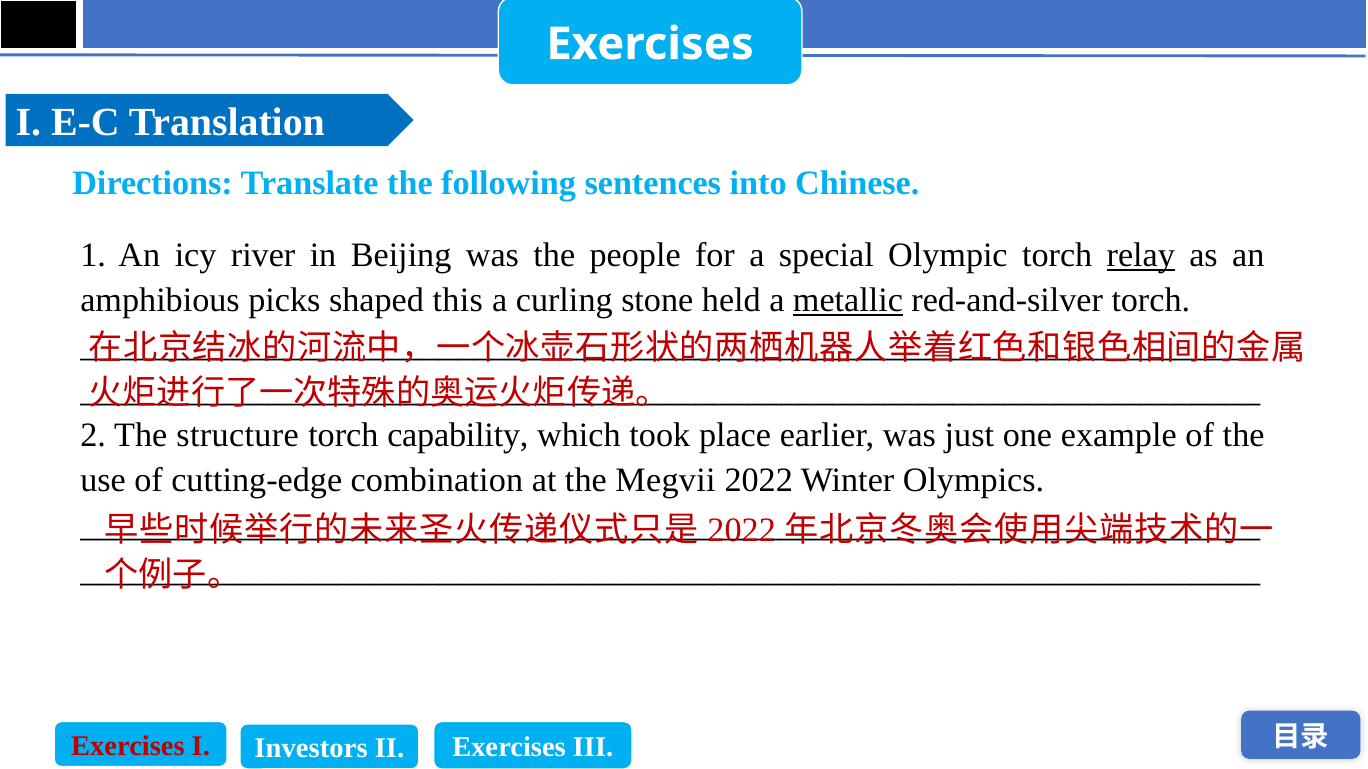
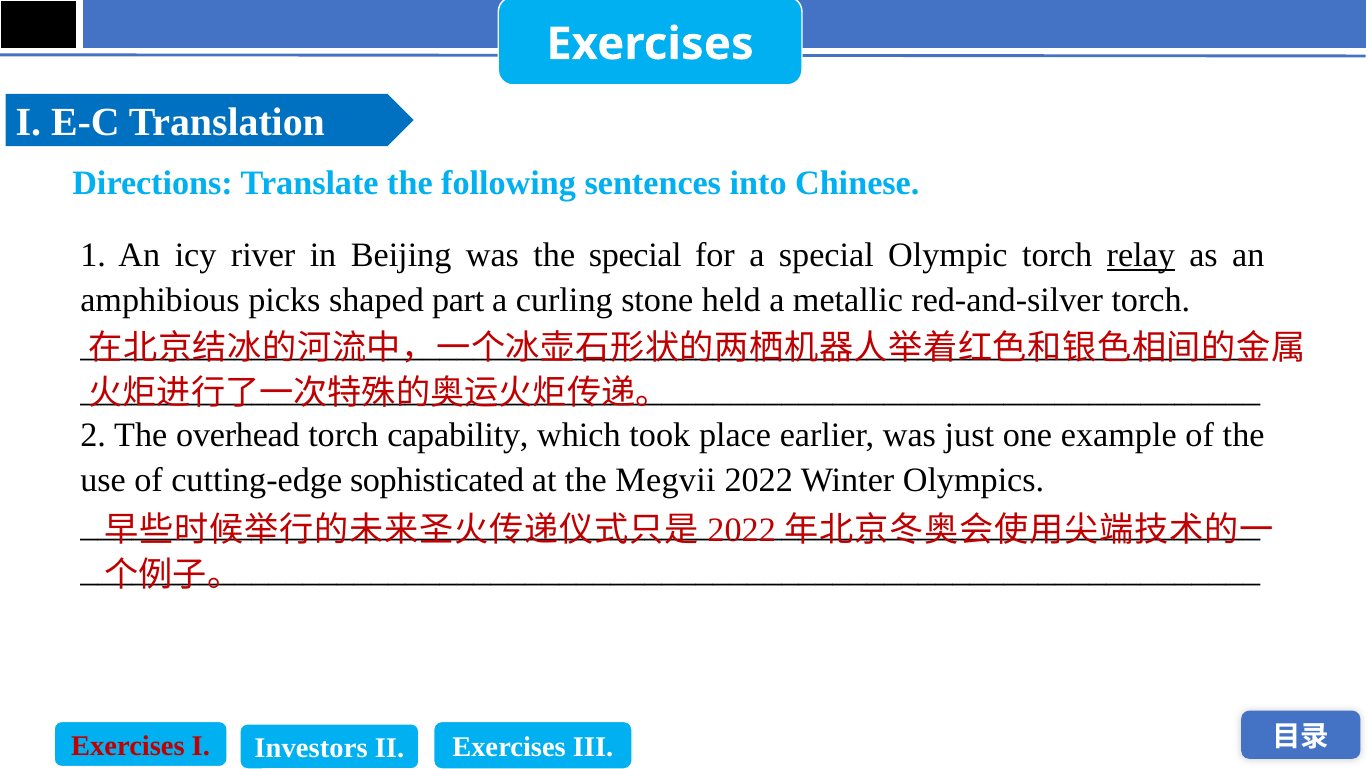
the people: people -> special (635, 255)
this: this -> part (458, 300)
metallic underline: present -> none (848, 300)
structure: structure -> overhead (238, 435)
combination: combination -> sophisticated (437, 481)
